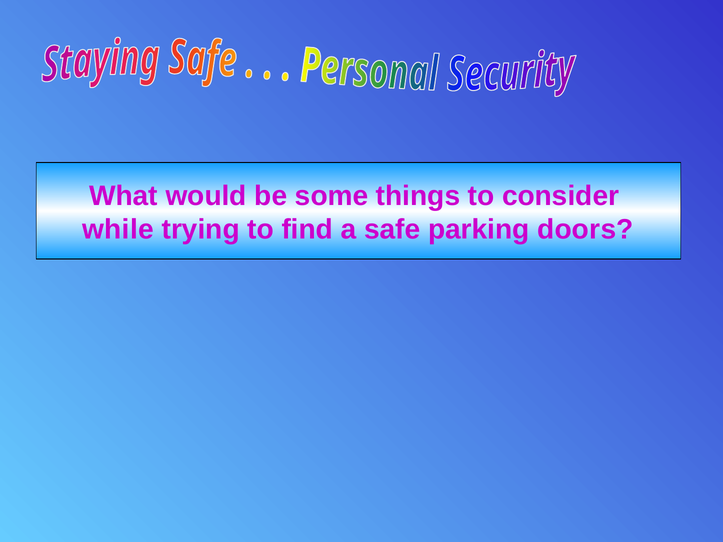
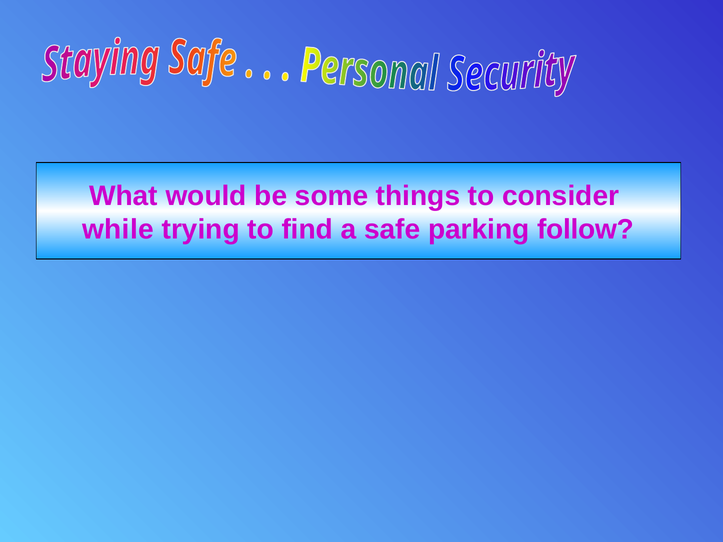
doors: doors -> follow (586, 230)
